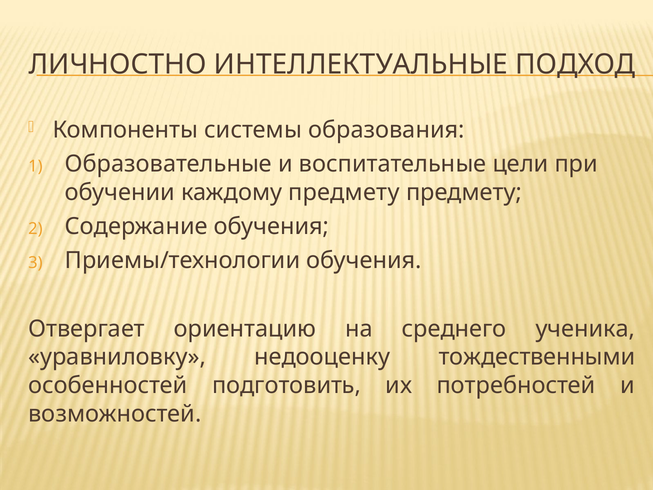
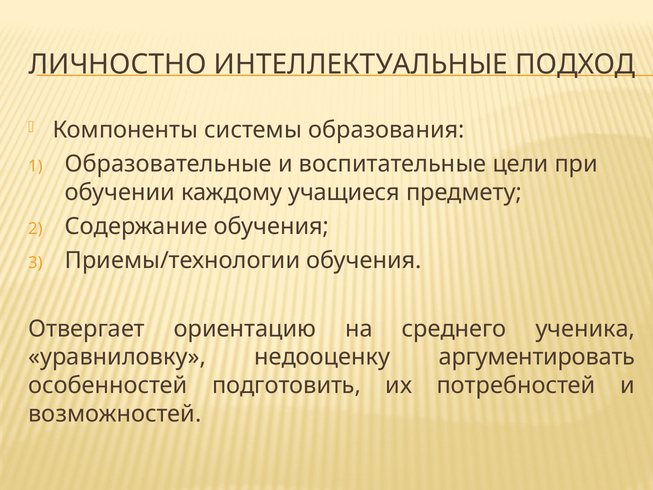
каждому предмету: предмету -> учащиеся (344, 192)
тождественными: тождественными -> аргументировать (537, 357)
